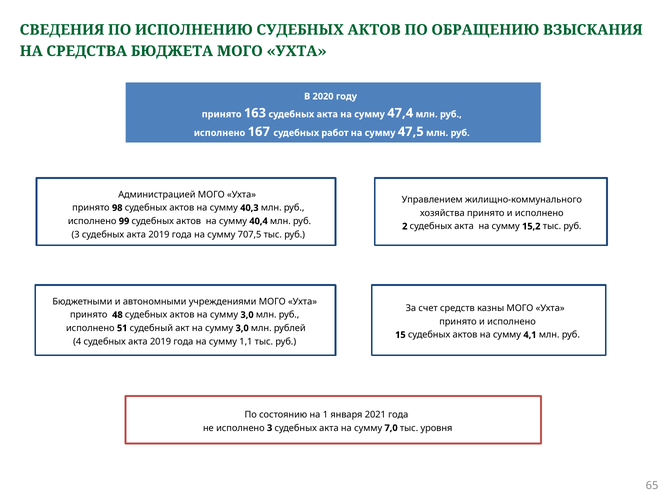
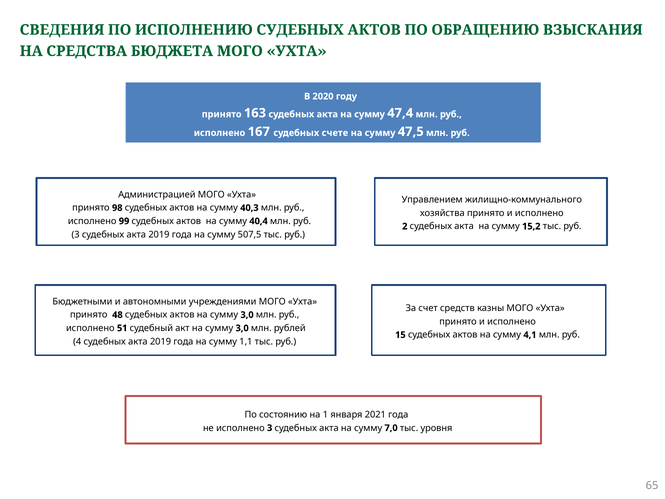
работ: работ -> счете (335, 133)
707,5: 707,5 -> 507,5 (250, 234)
